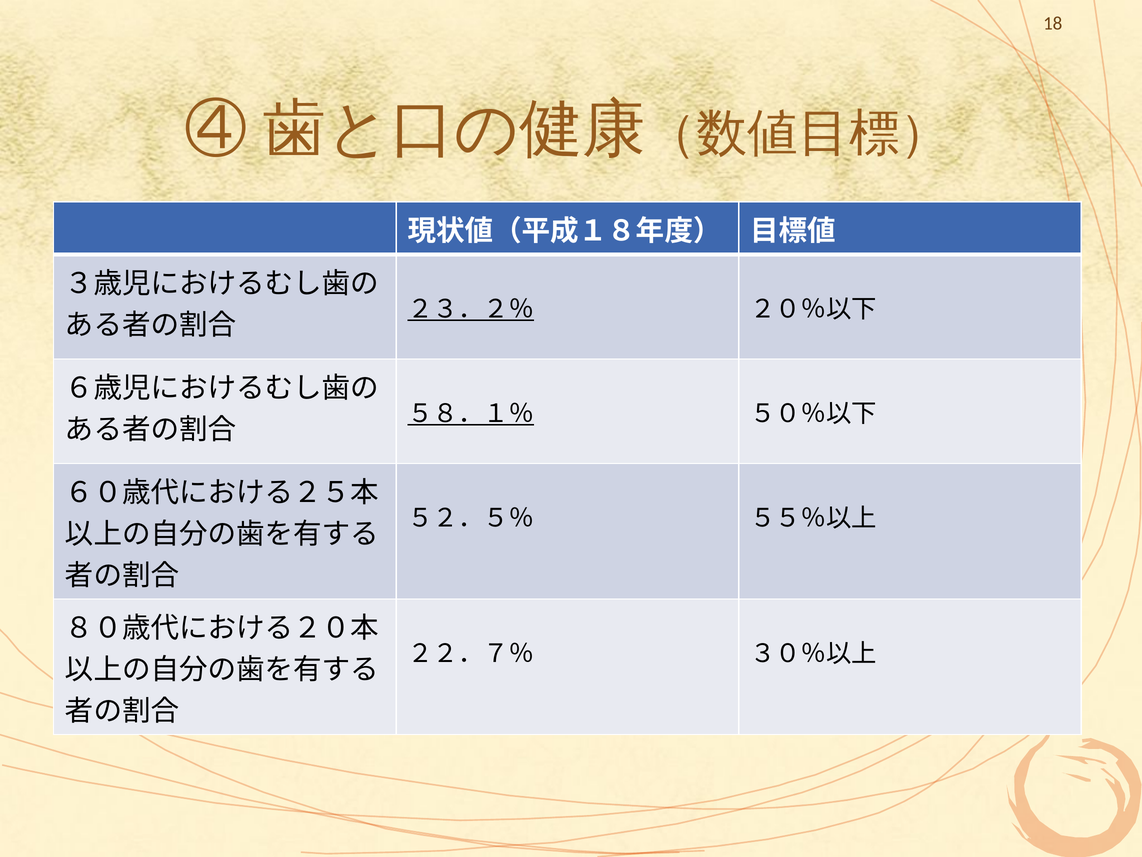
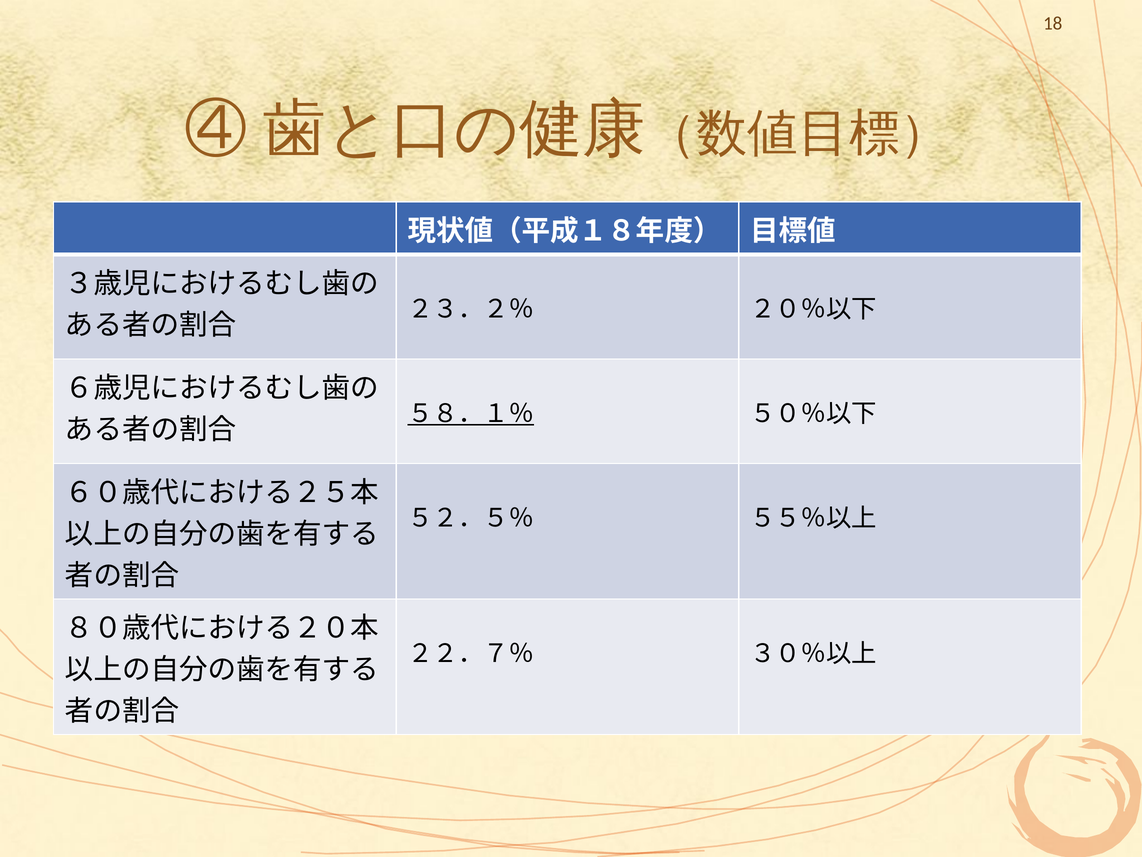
２３．２％ underline: present -> none (471, 309)
